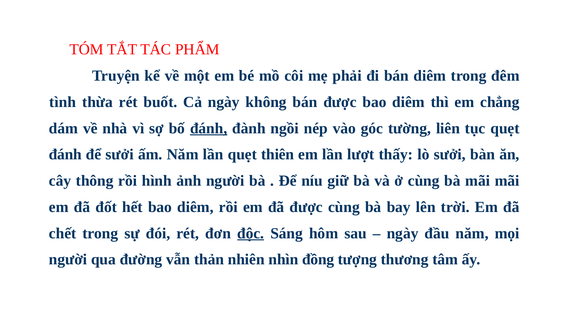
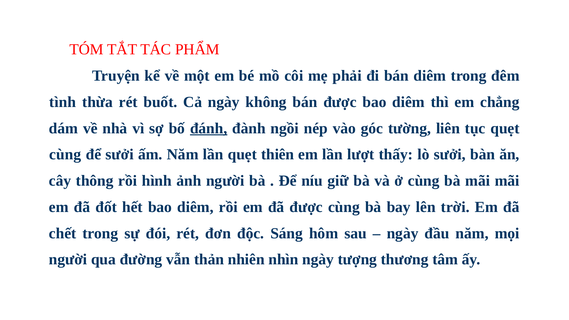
đánh: đánh -> cùng (65, 155)
độc underline: present -> none (251, 233)
nhìn đồng: đồng -> ngày (318, 260)
